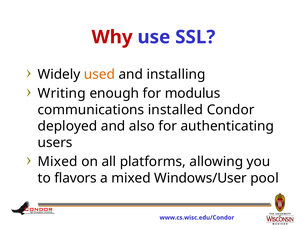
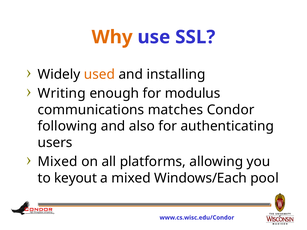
Why colour: red -> orange (112, 37)
installed: installed -> matches (175, 110)
deployed: deployed -> following (67, 126)
flavors: flavors -> keyout (76, 178)
Windows/User: Windows/User -> Windows/Each (201, 178)
